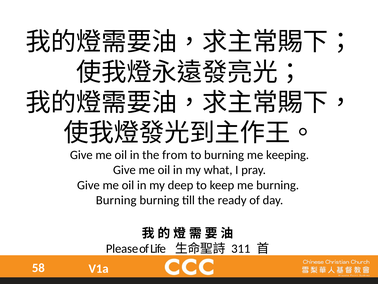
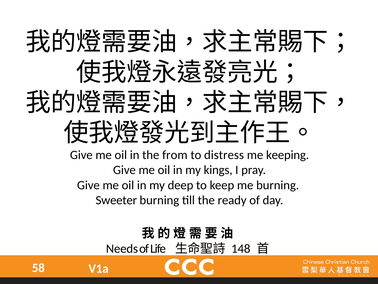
to burning: burning -> distress (224, 155)
what: what -> kings (218, 170)
Burning: Burning -> Sweeter (116, 200)
Please: Please -> Needs (122, 248)
311: 311 -> 148 (241, 248)
